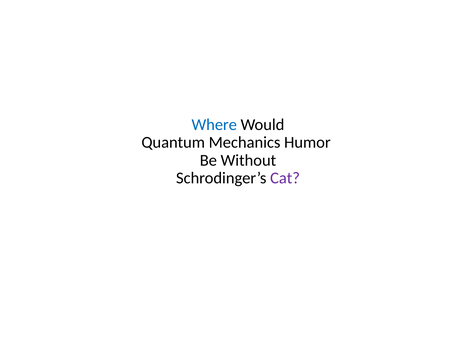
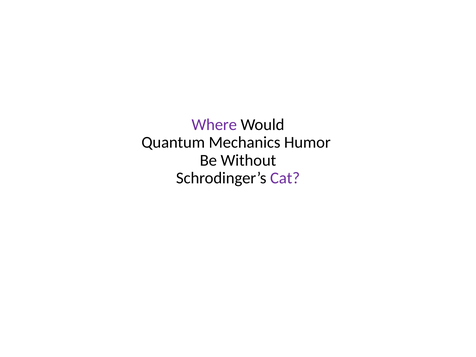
Where colour: blue -> purple (214, 125)
